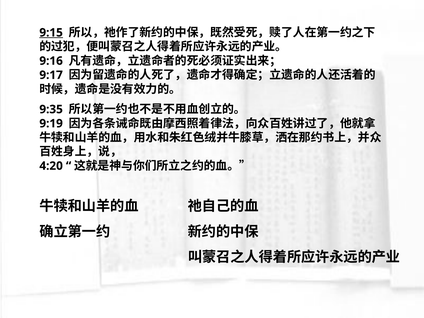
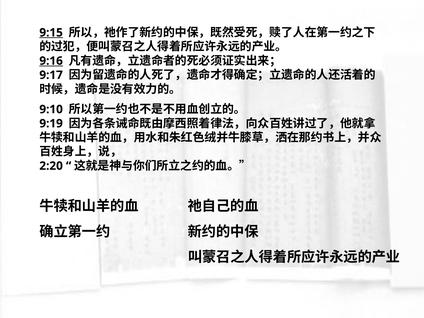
9:16 underline: none -> present (51, 61)
9:35: 9:35 -> 9:10 (51, 109)
4:20: 4:20 -> 2:20 (51, 166)
